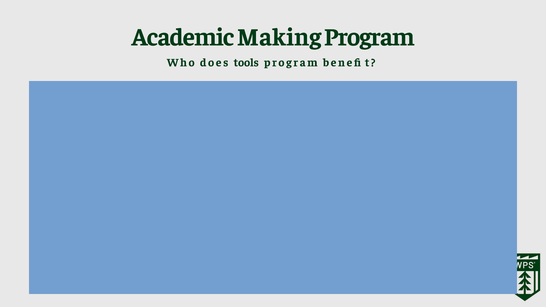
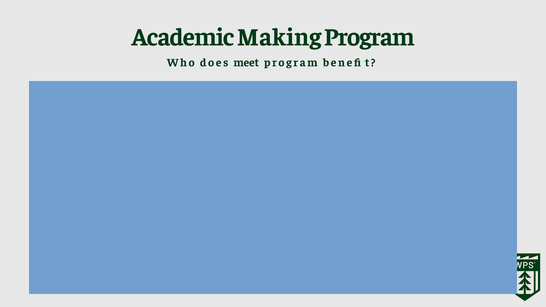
tools: tools -> meet (246, 63)
